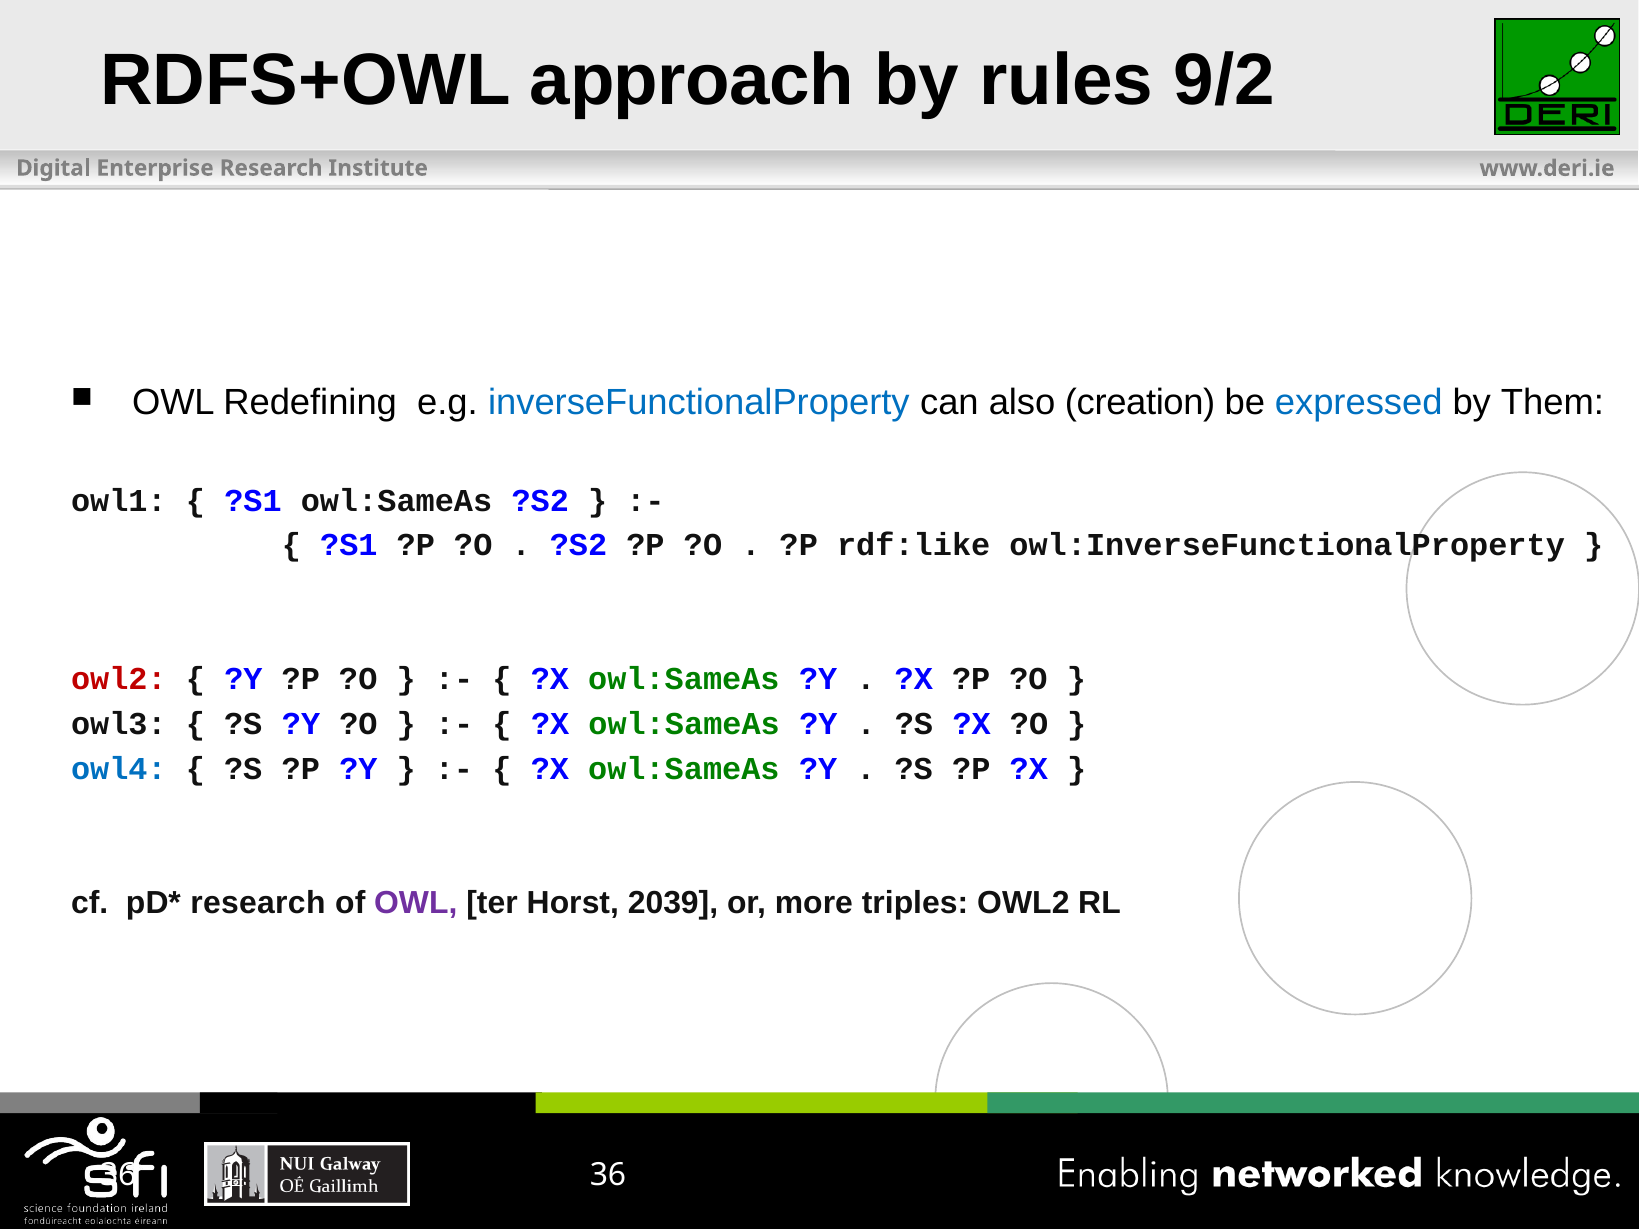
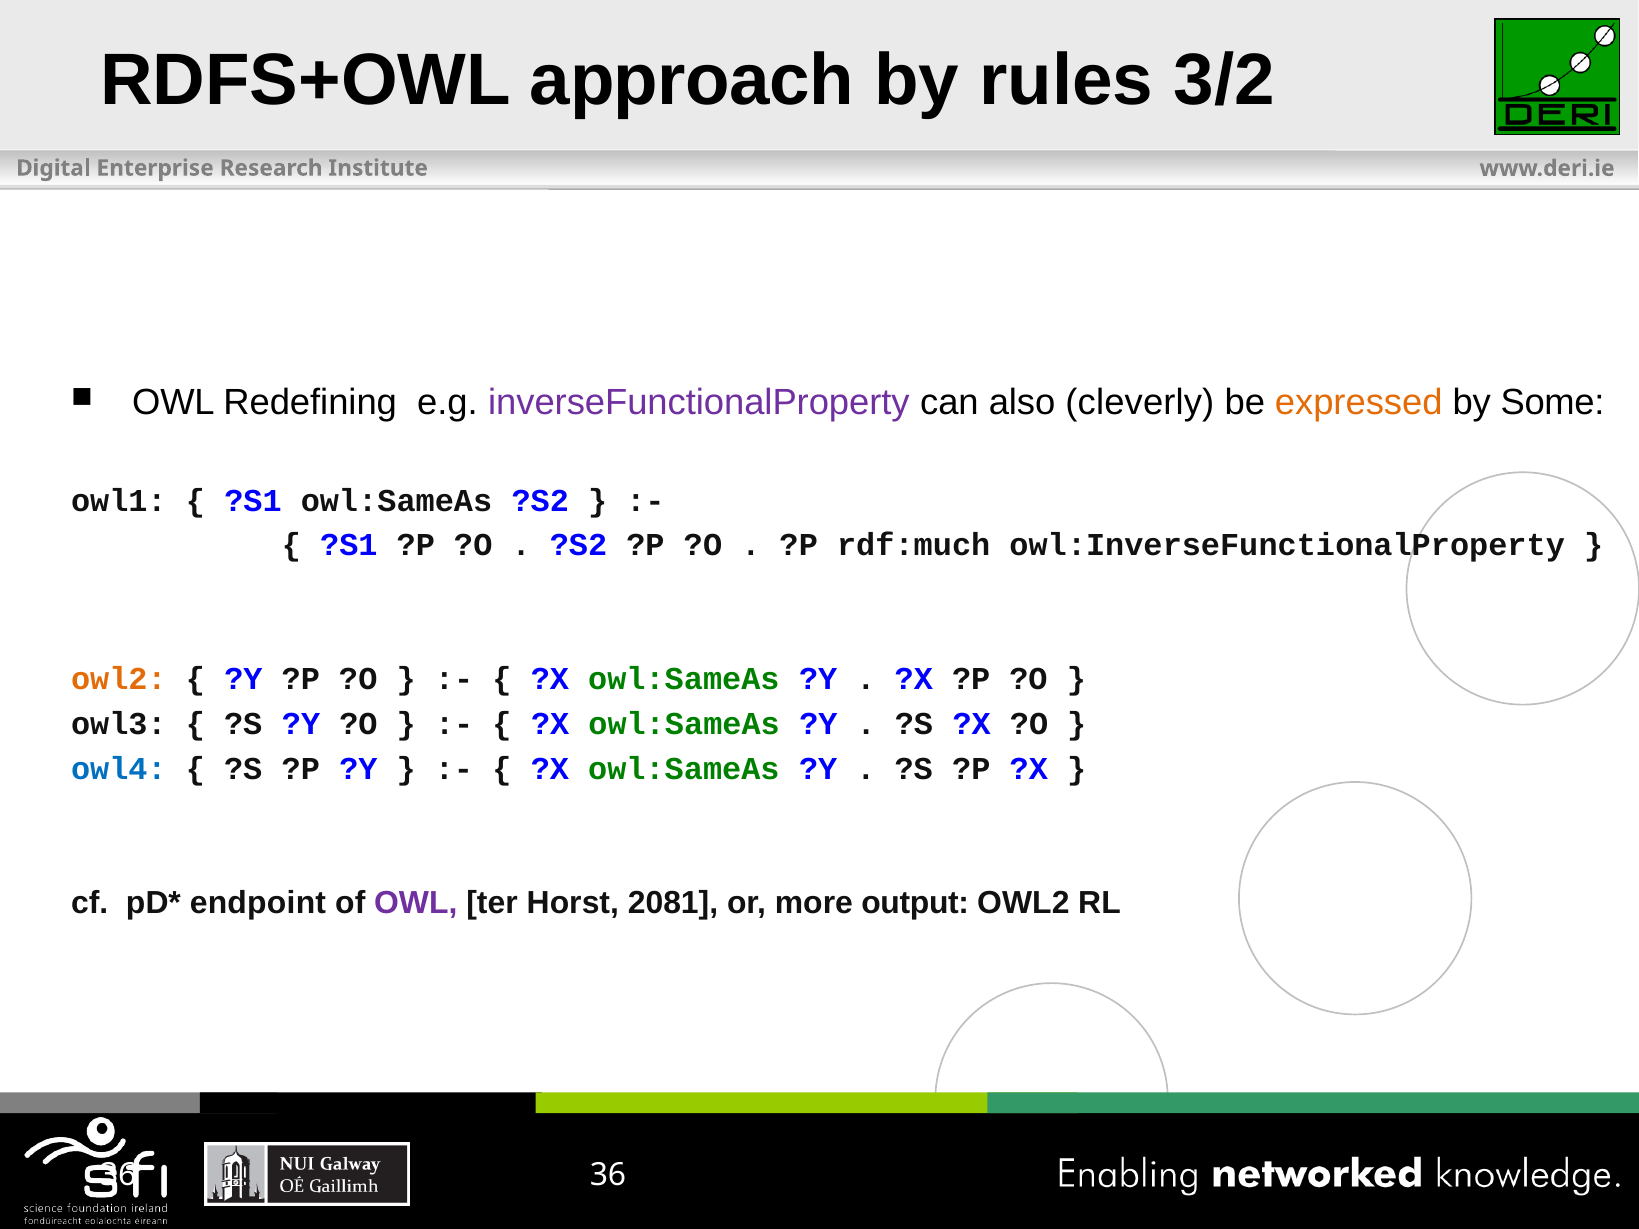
9/2: 9/2 -> 3/2 (1224, 80)
inverseFunctionalProperty colour: blue -> purple (699, 403)
creation: creation -> cleverly (1140, 403)
expressed colour: blue -> orange (1359, 403)
Them: Them -> Some (1553, 403)
rdf:like: rdf:like -> rdf:much (914, 546)
owl2 colour: red -> orange (119, 679)
research: research -> endpoint (258, 903)
2039: 2039 -> 2081 (673, 903)
triples: triples -> output (915, 903)
